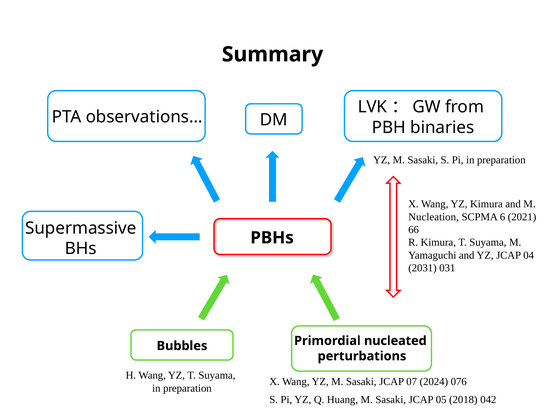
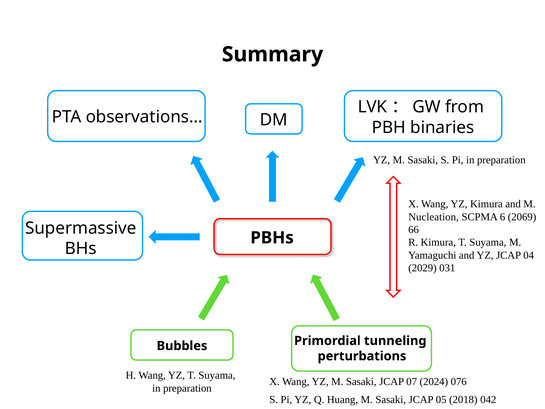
2021: 2021 -> 2069 (522, 217)
2031: 2031 -> 2029 (422, 268)
nucleated: nucleated -> tunneling (395, 341)
